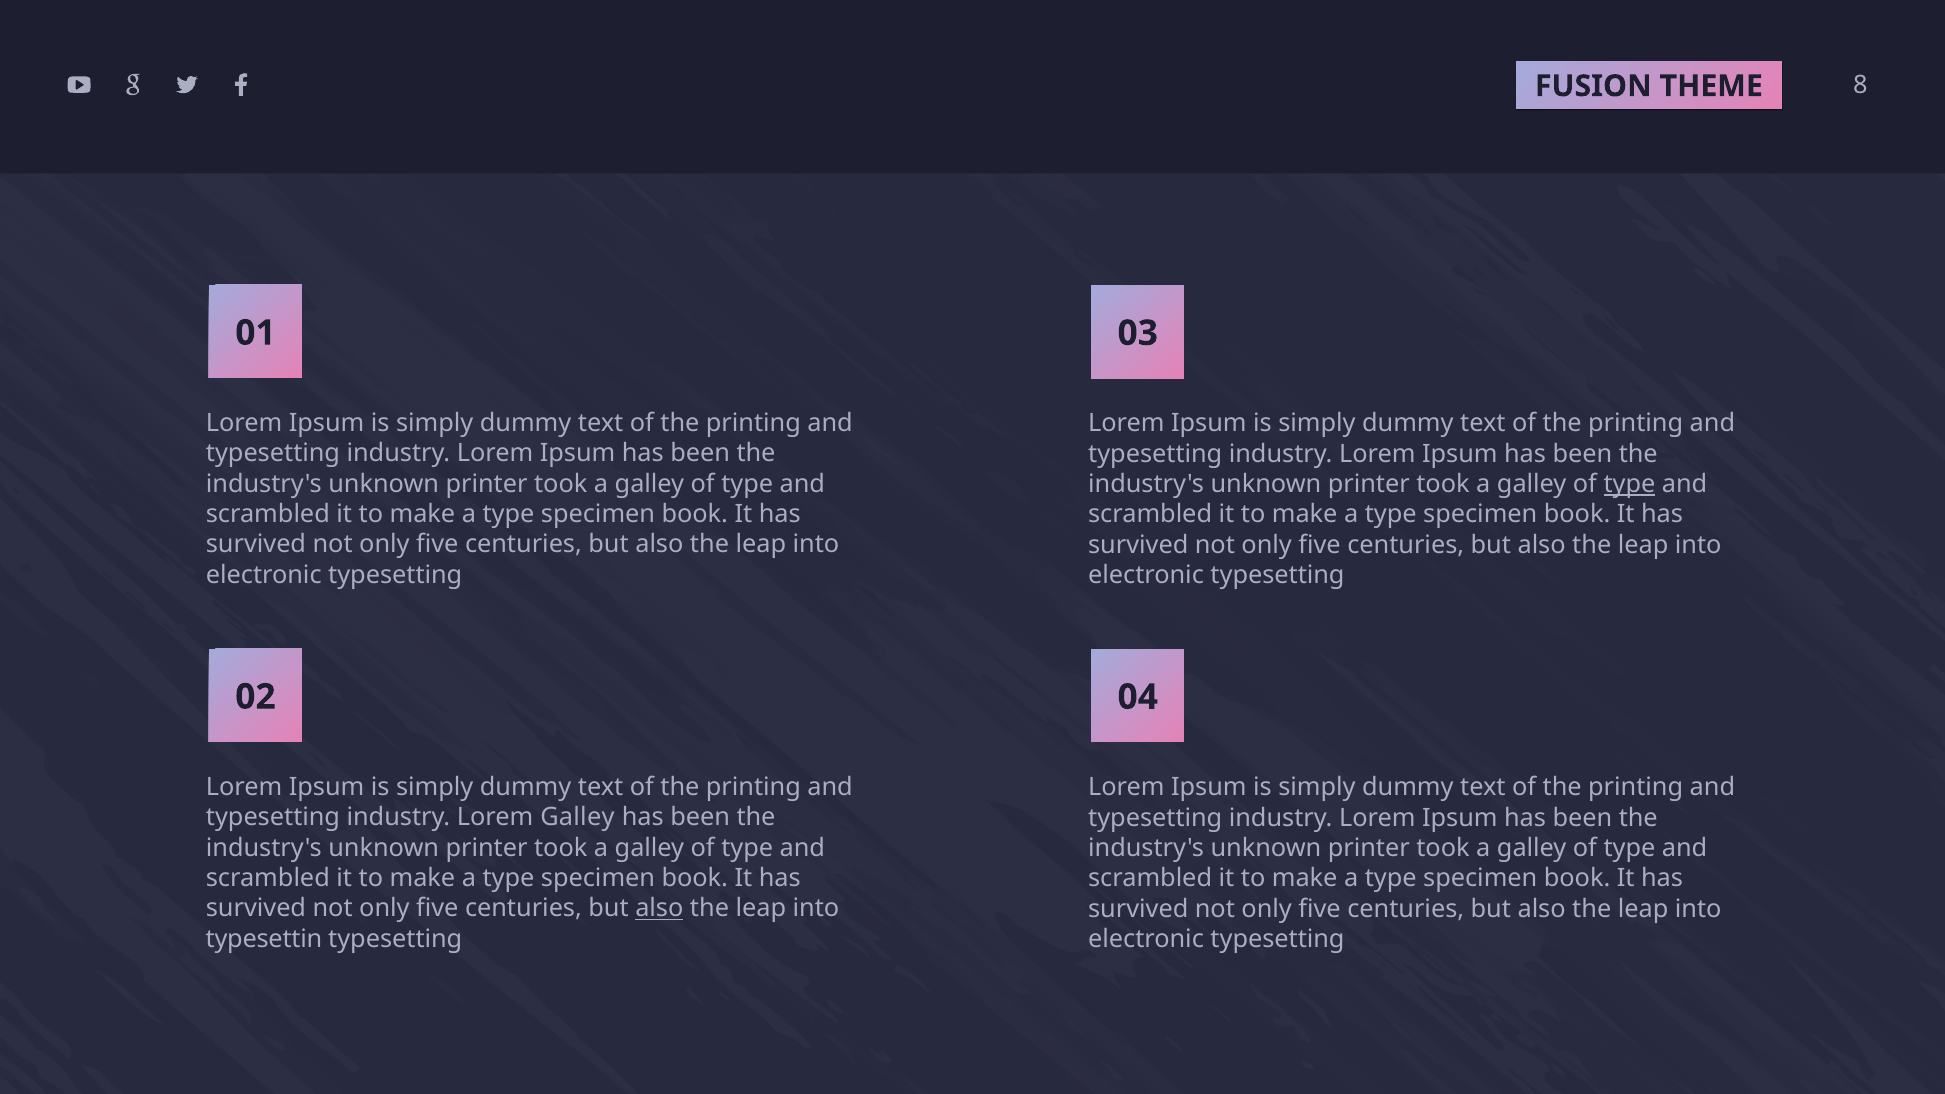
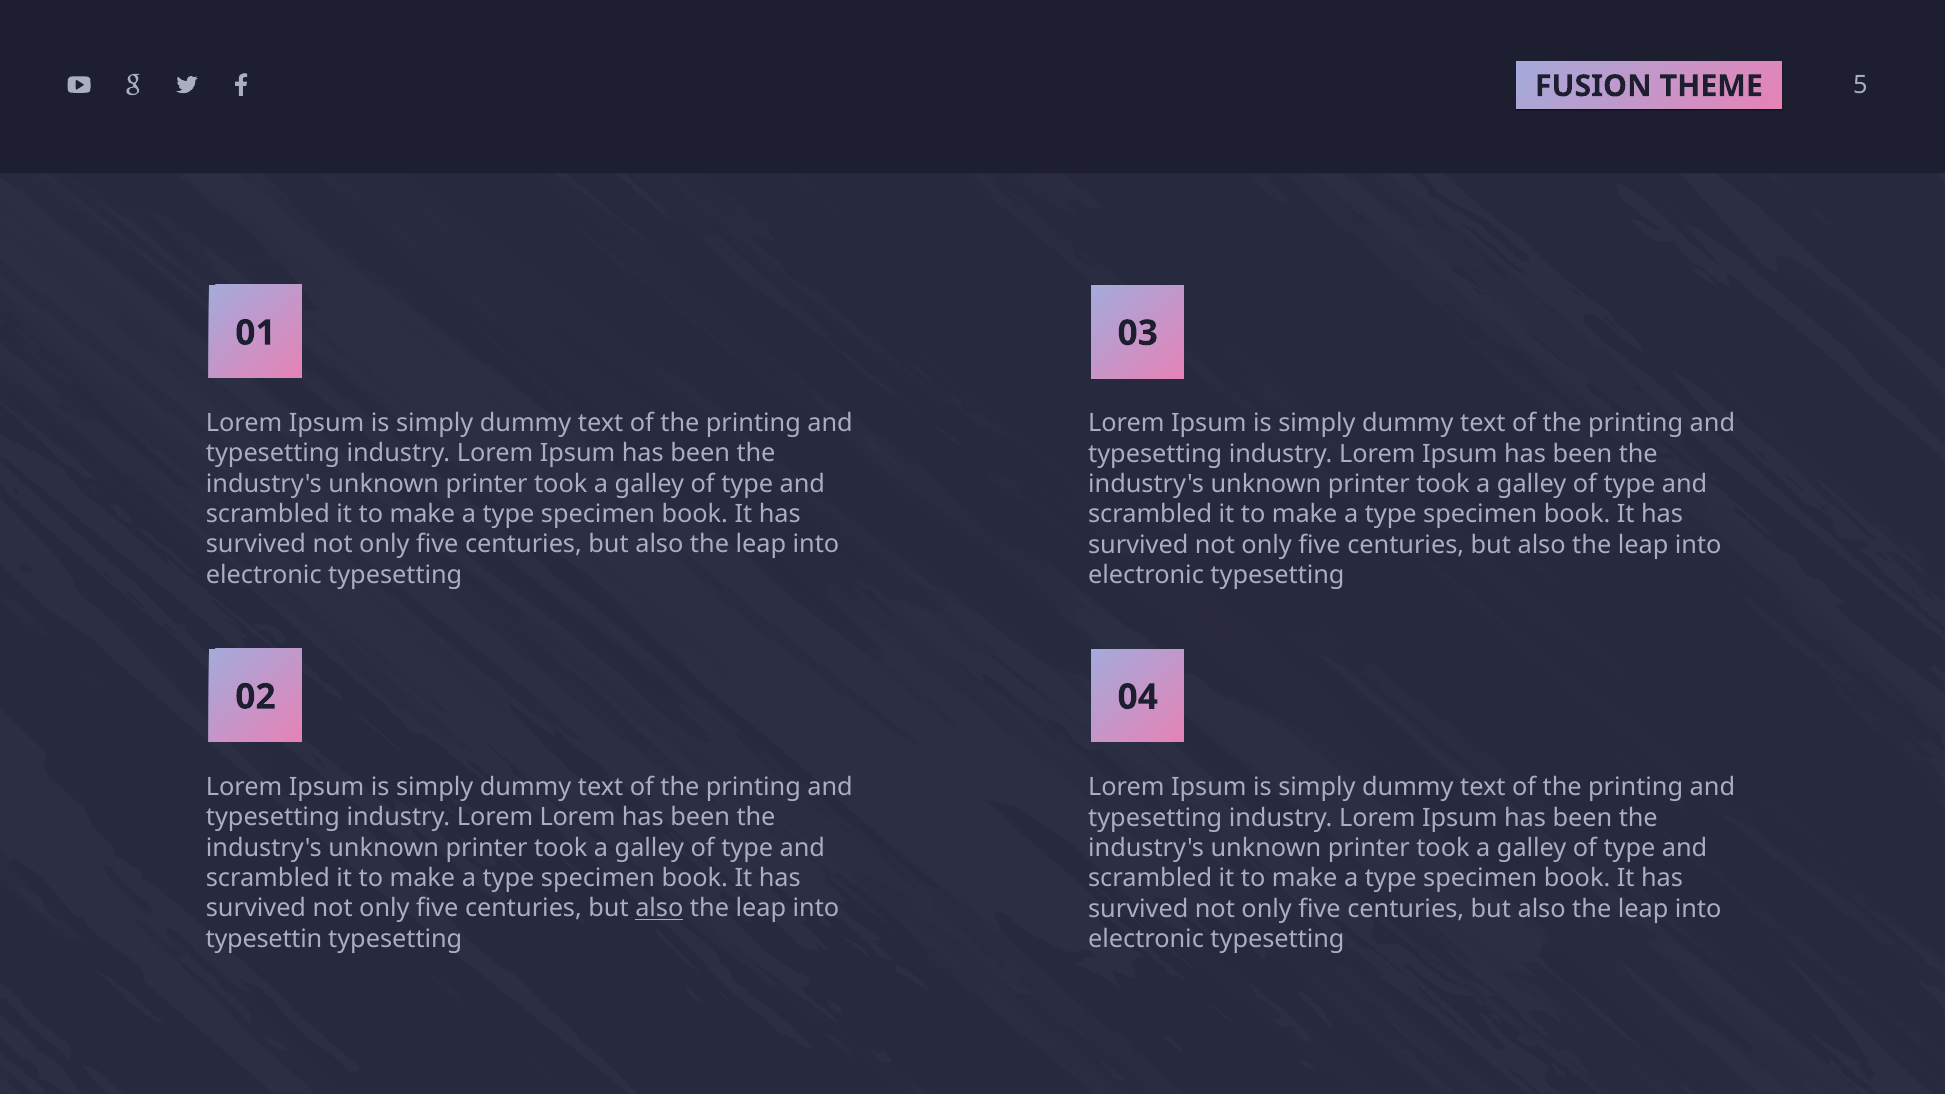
8: 8 -> 5 (1860, 85)
type underline: present -> none (1629, 484)
Lorem Galley: Galley -> Lorem (578, 817)
